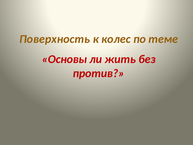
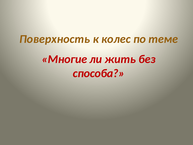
Основы: Основы -> Многие (64, 59)
против: против -> способа (99, 73)
